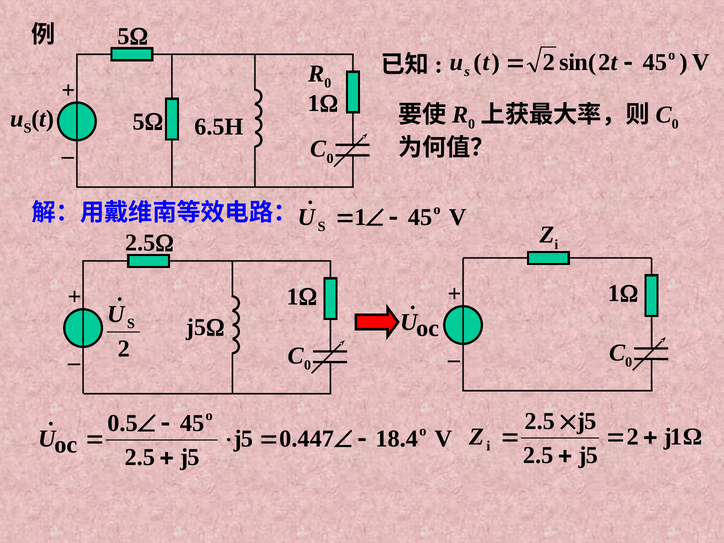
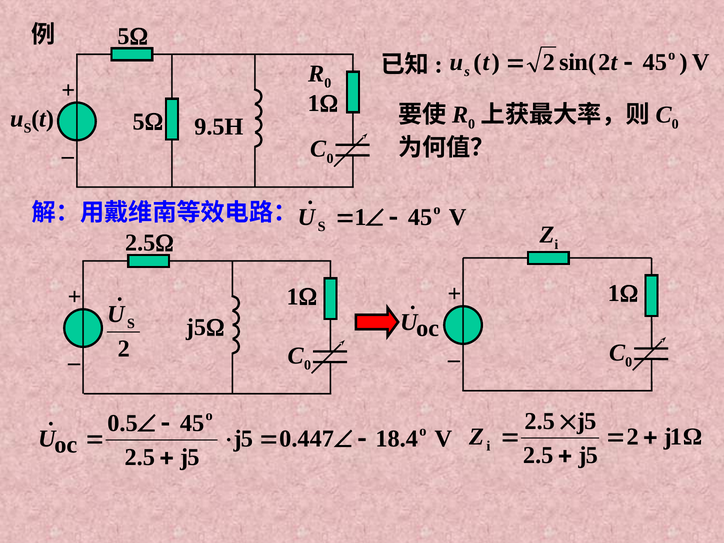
6.5H: 6.5H -> 9.5H (219, 127)
